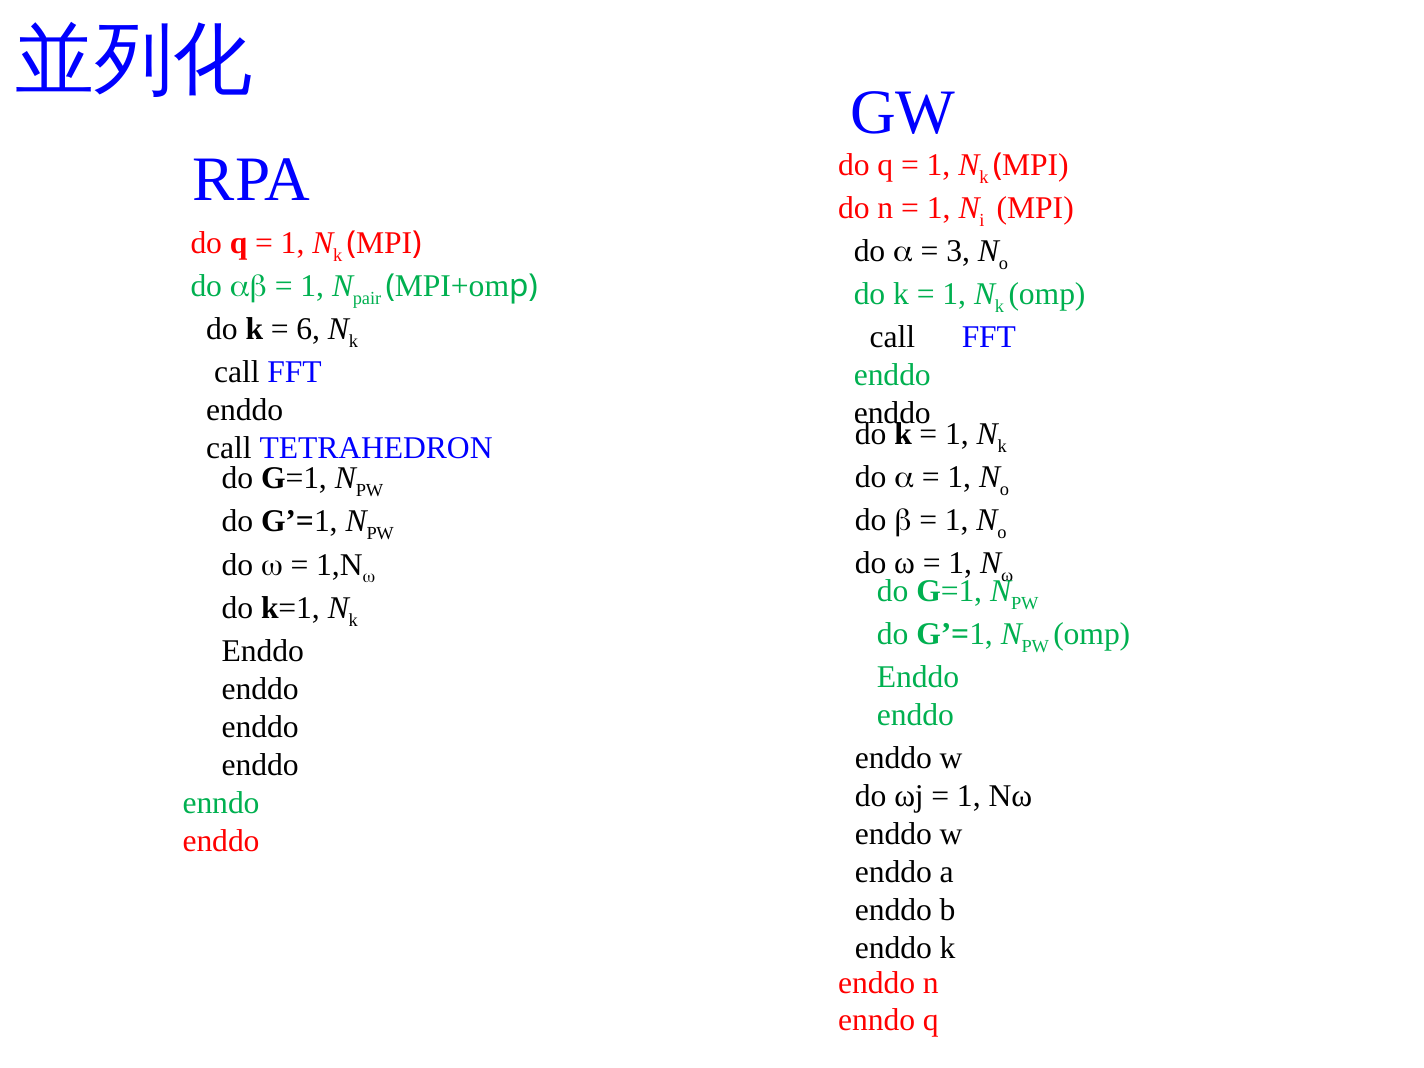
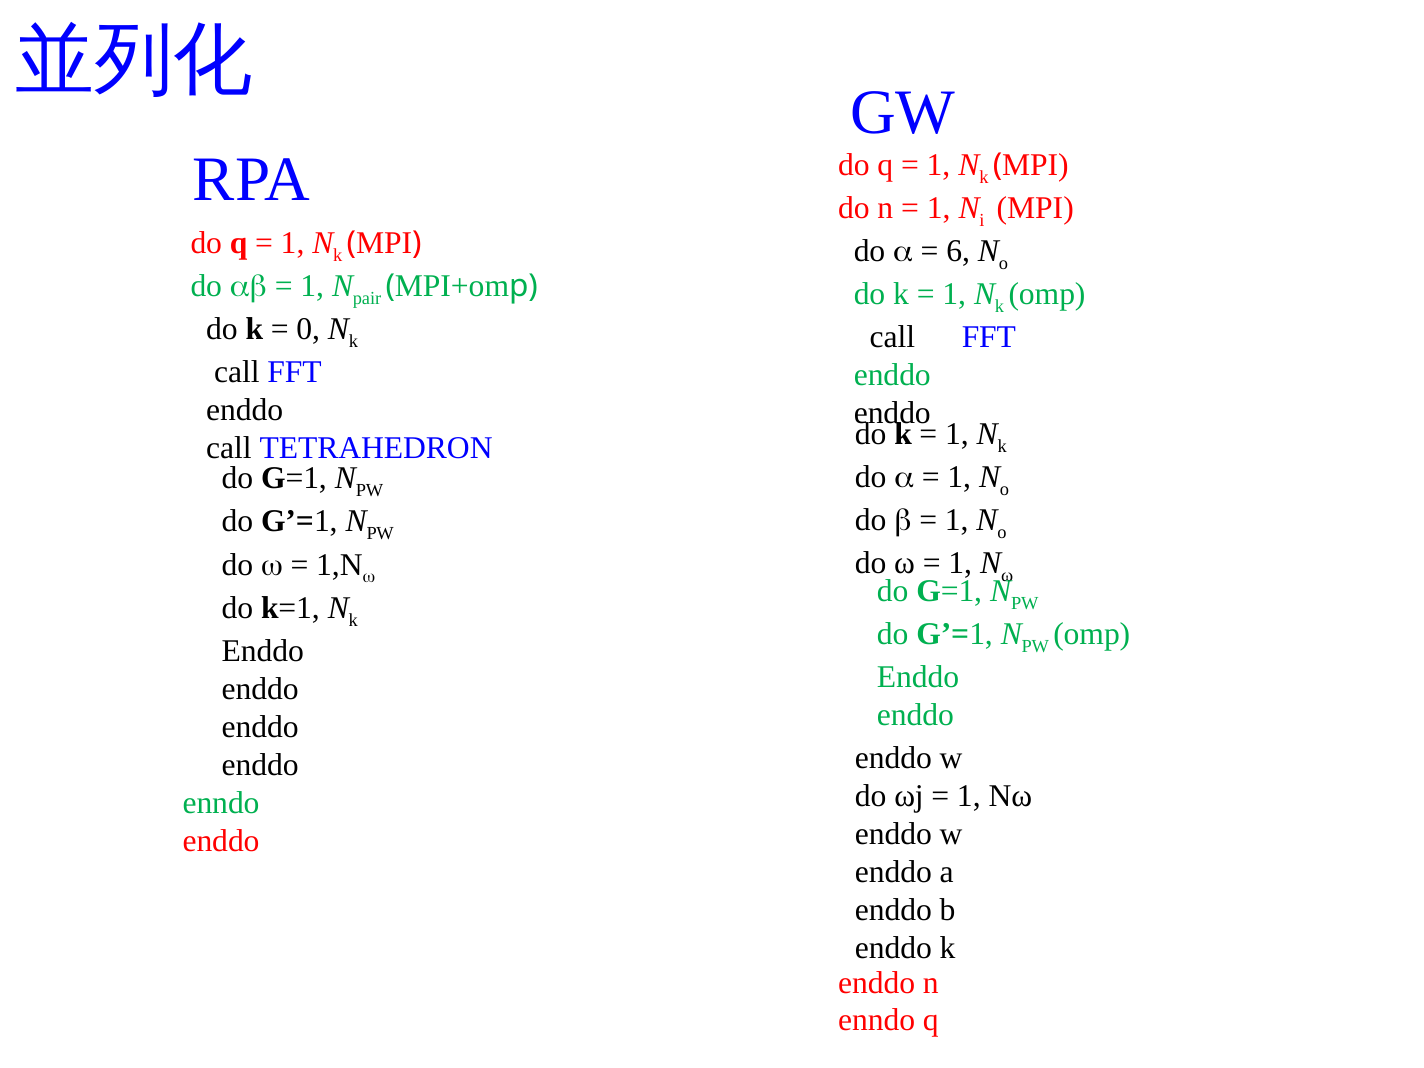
3: 3 -> 6 (958, 251)
6: 6 -> 0 (308, 329)
